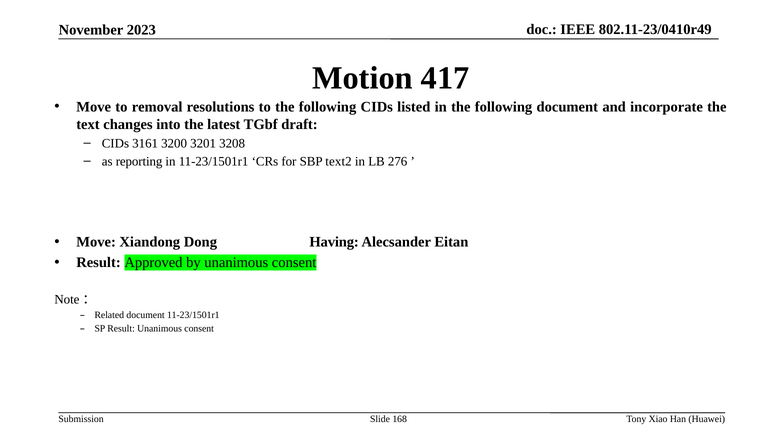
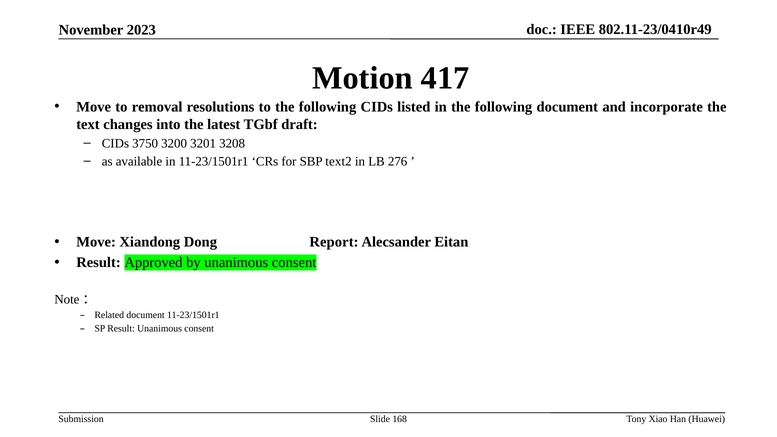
3161: 3161 -> 3750 (145, 143)
reporting: reporting -> available (139, 161)
Having: Having -> Report (334, 242)
